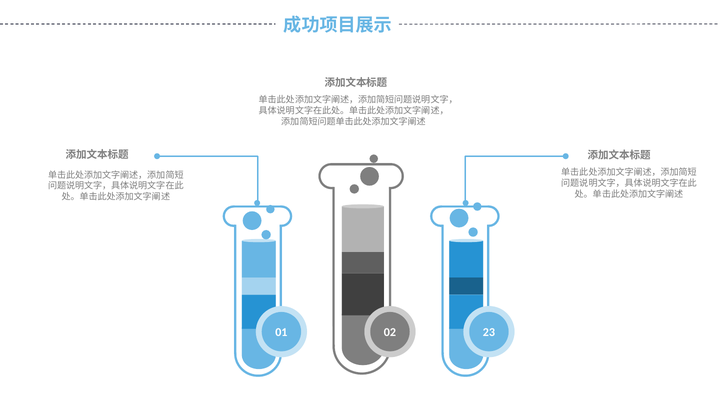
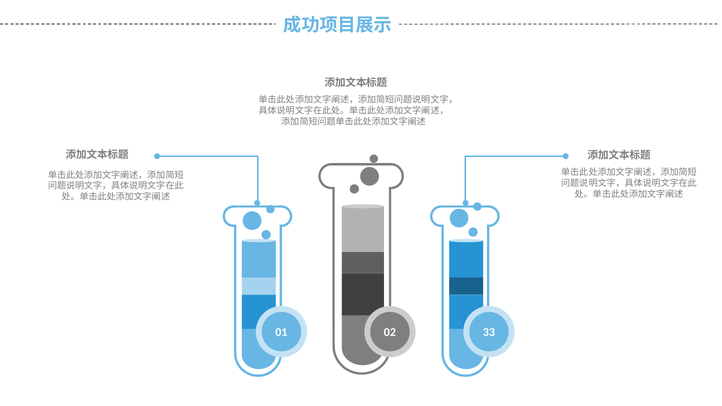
23: 23 -> 33 (489, 333)
